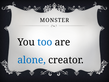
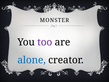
too colour: blue -> purple (45, 42)
